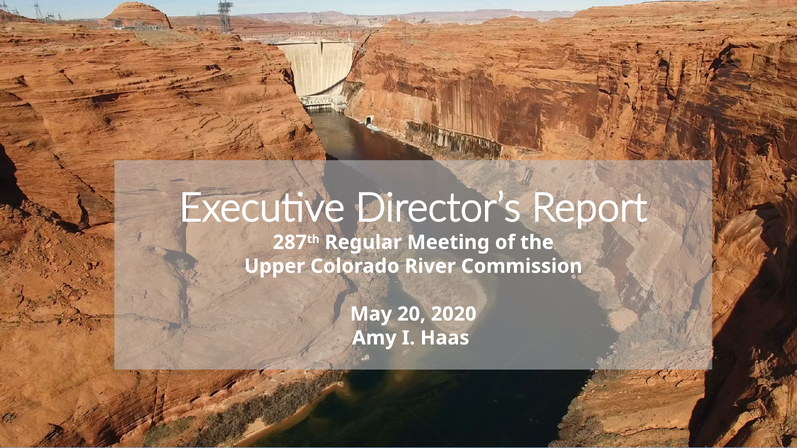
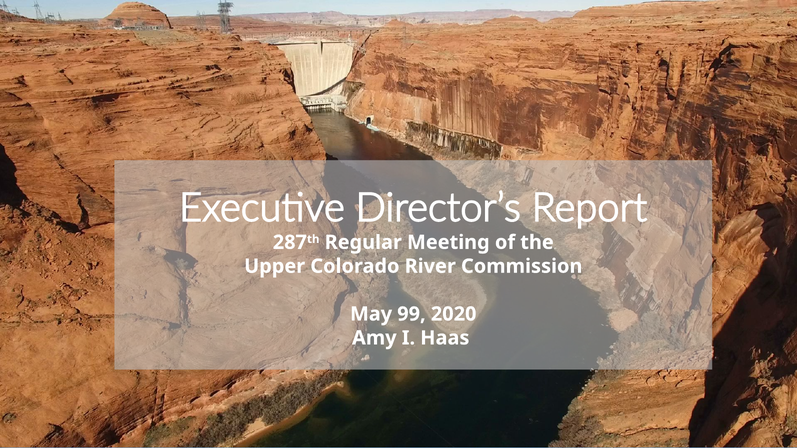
20: 20 -> 99 (411, 314)
